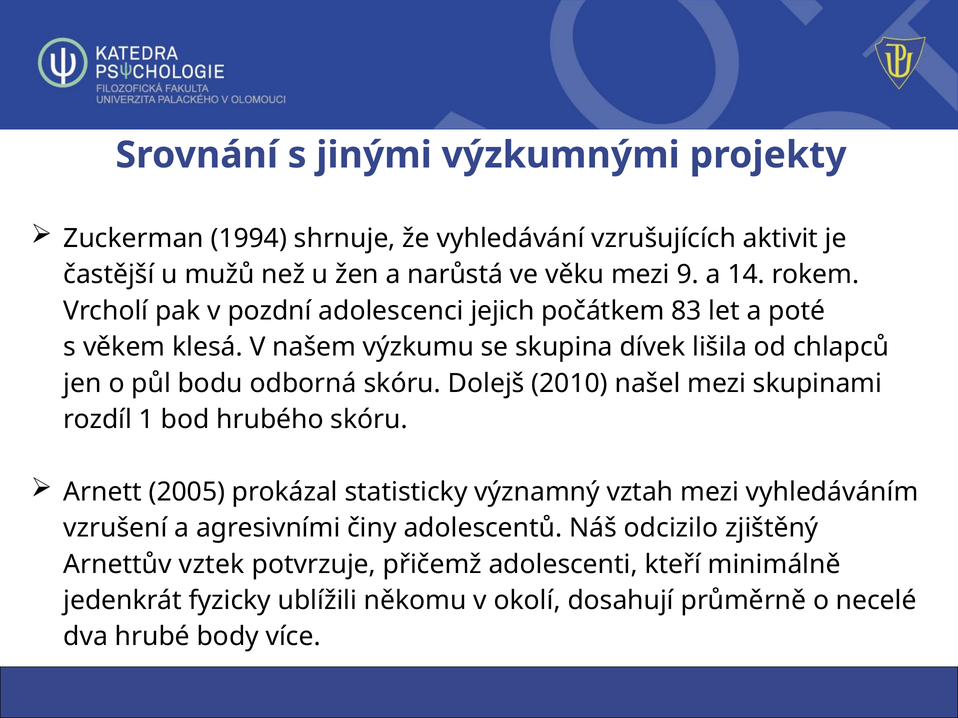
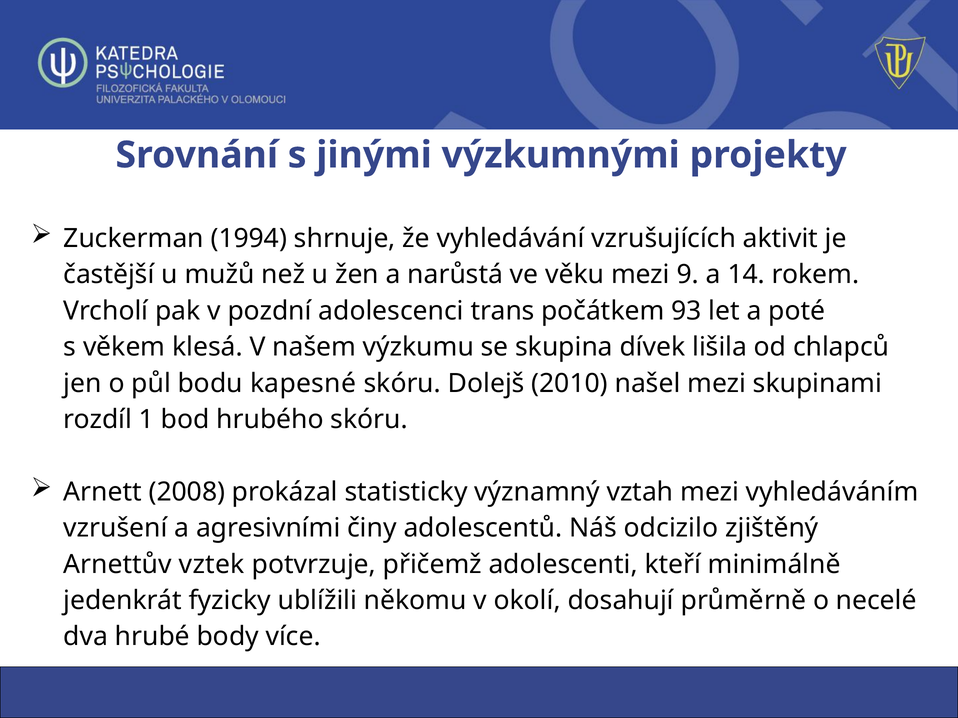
jejich: jejich -> trans (503, 311)
83: 83 -> 93 (686, 311)
odborná: odborná -> kapesné (303, 383)
2005: 2005 -> 2008 (187, 492)
